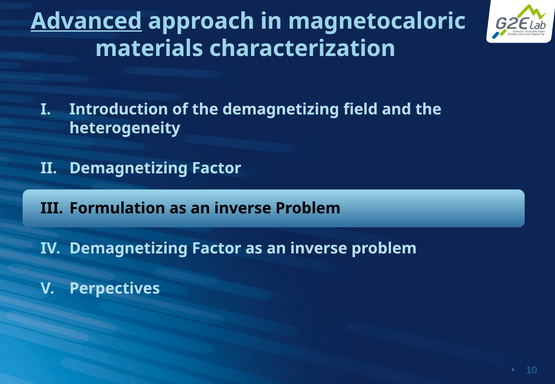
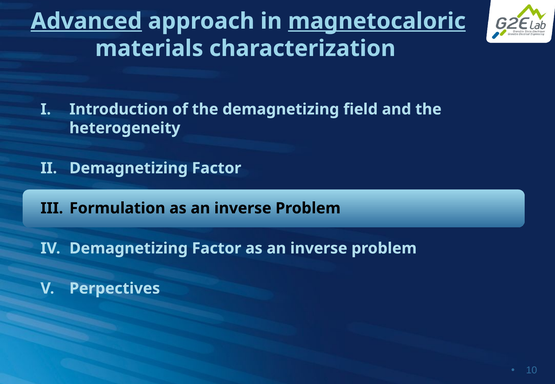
magnetocaloric underline: none -> present (377, 21)
